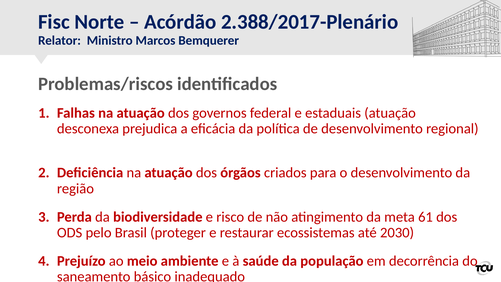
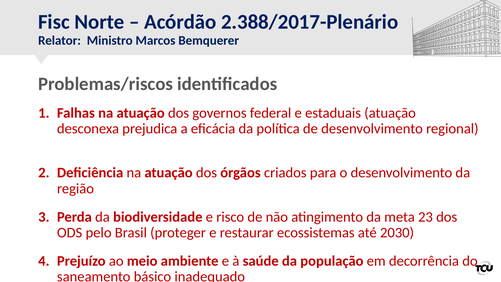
61: 61 -> 23 (425, 217)
